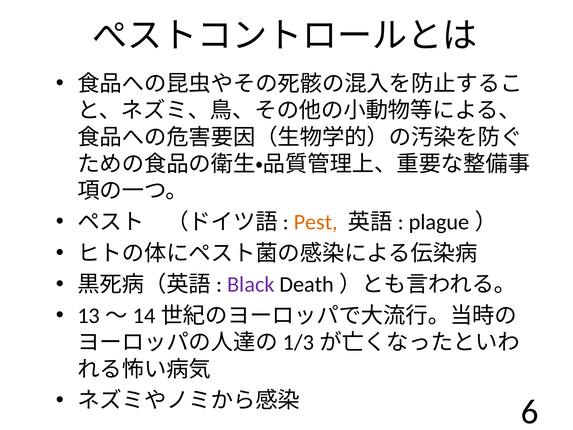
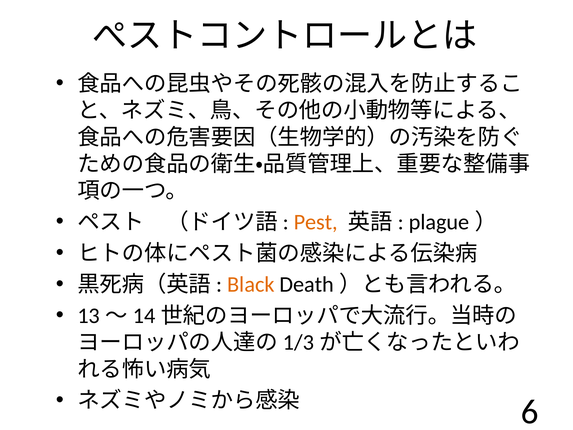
Black colour: purple -> orange (251, 284)
